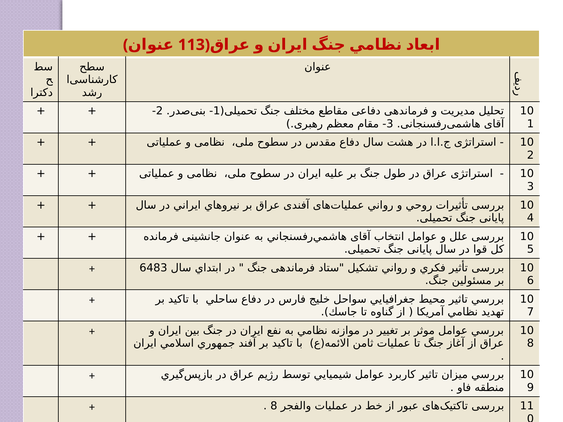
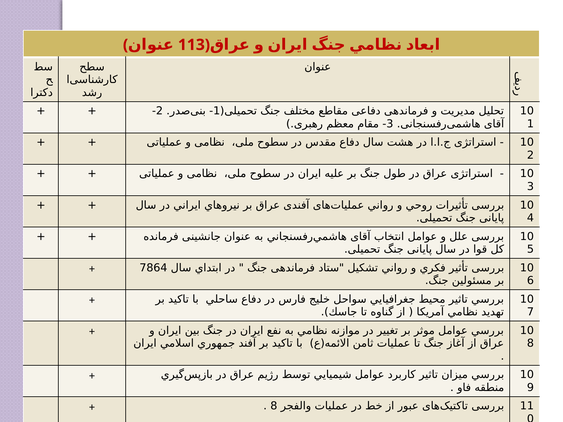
6483: 6483 -> 7864 (153, 268)
